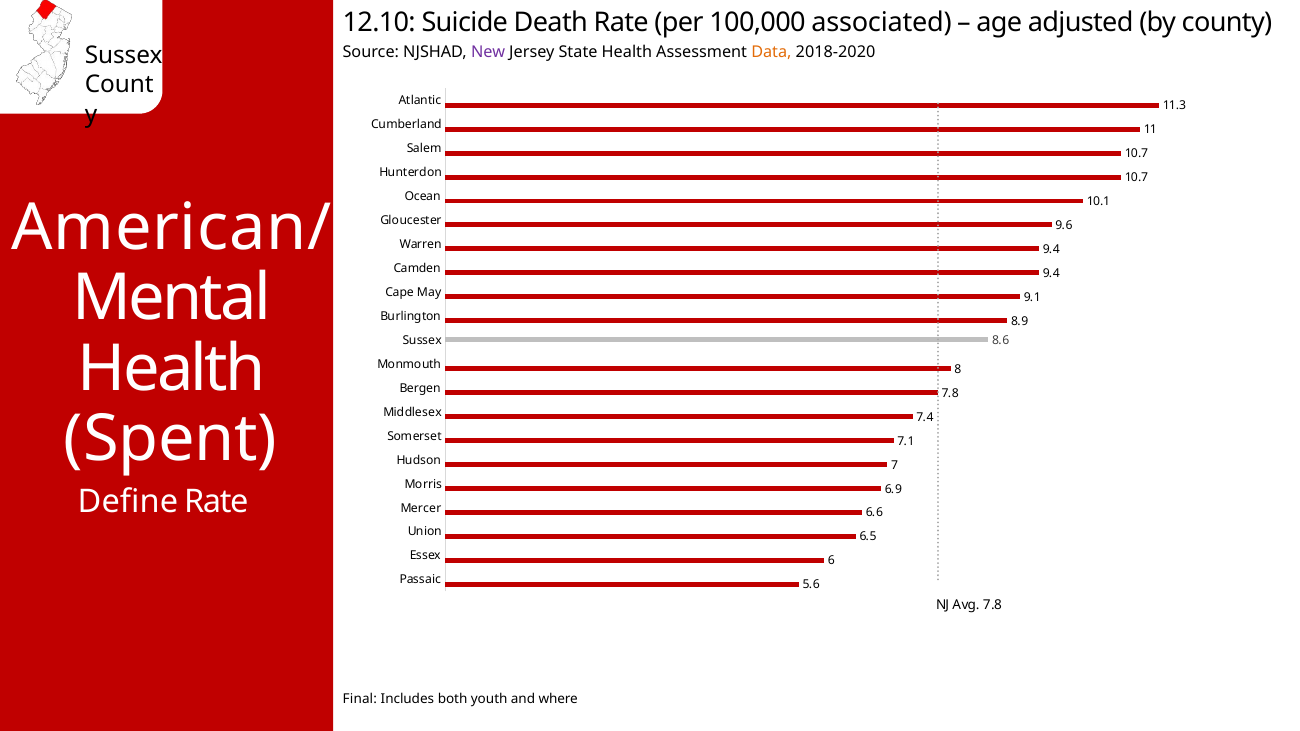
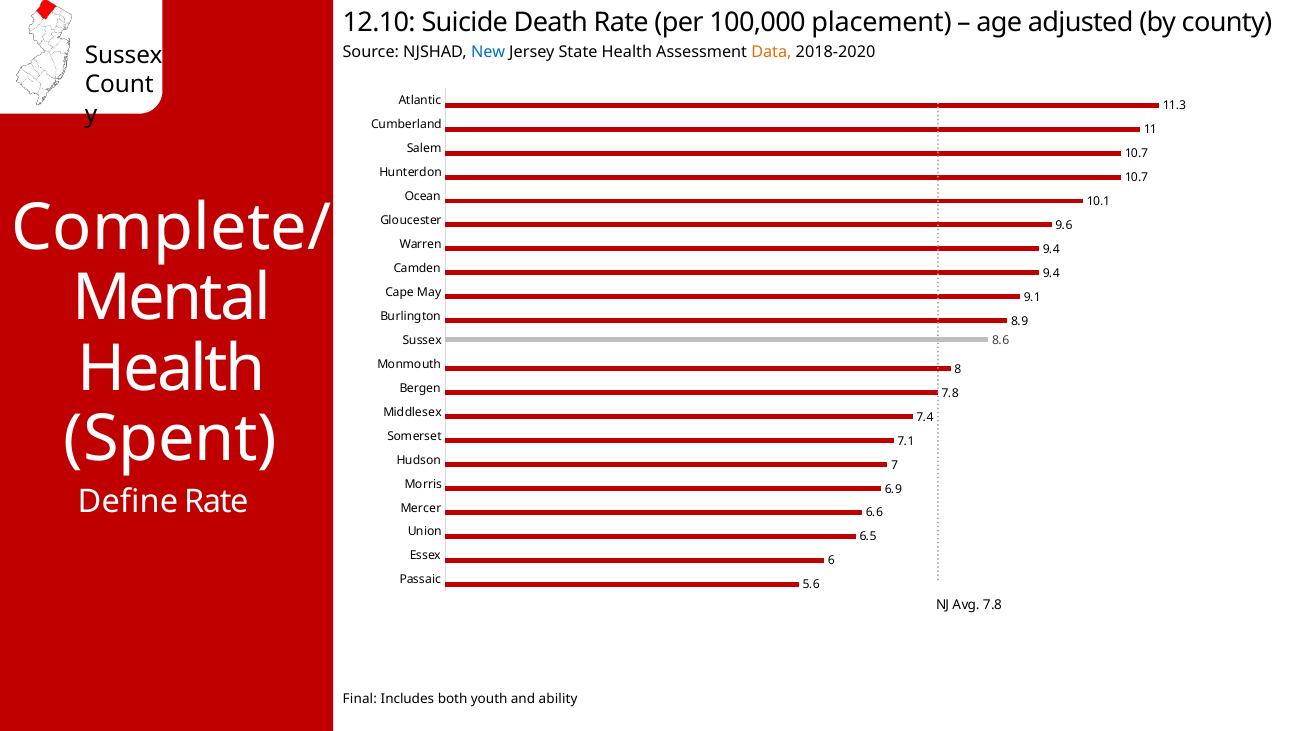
associated: associated -> placement (882, 23)
New colour: purple -> blue (488, 52)
American/: American/ -> Complete/ (172, 228)
where: where -> ability (558, 700)
